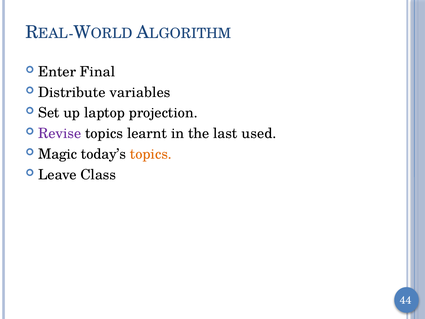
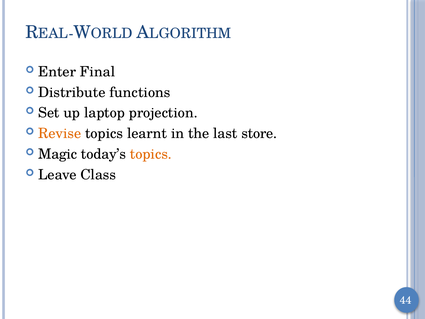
variables: variables -> functions (140, 92)
Revise colour: purple -> orange (60, 133)
used: used -> store (259, 133)
